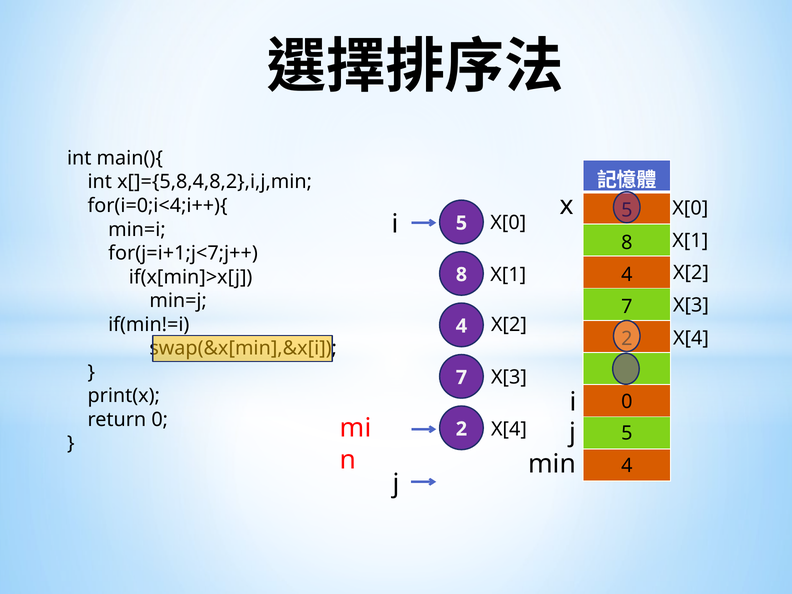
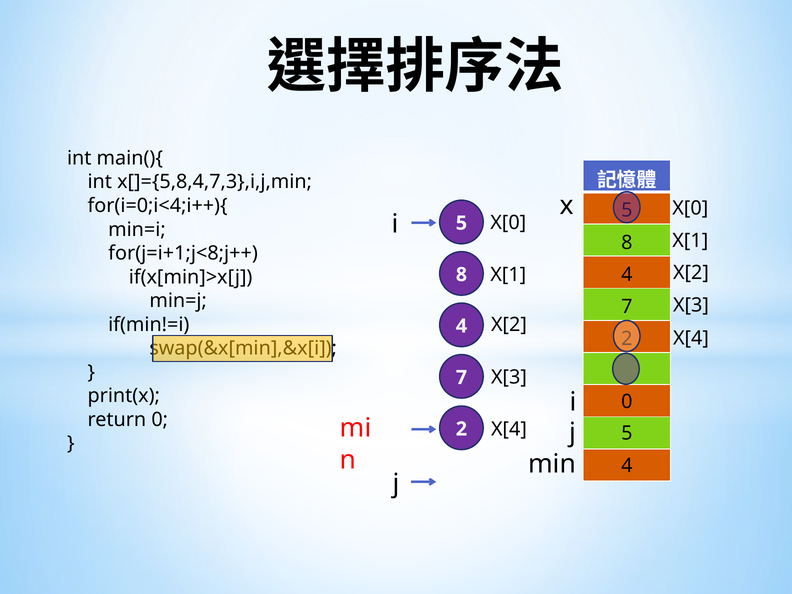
x[]={5,8,4,8,2},i,j,min: x[]={5,8,4,8,2},i,j,min -> x[]={5,8,4,7,3},i,j,min (215, 182)
for(j=i+1;j<7;j++: for(j=i+1;j<7;j++ -> for(j=i+1;j<8;j++ (183, 253)
